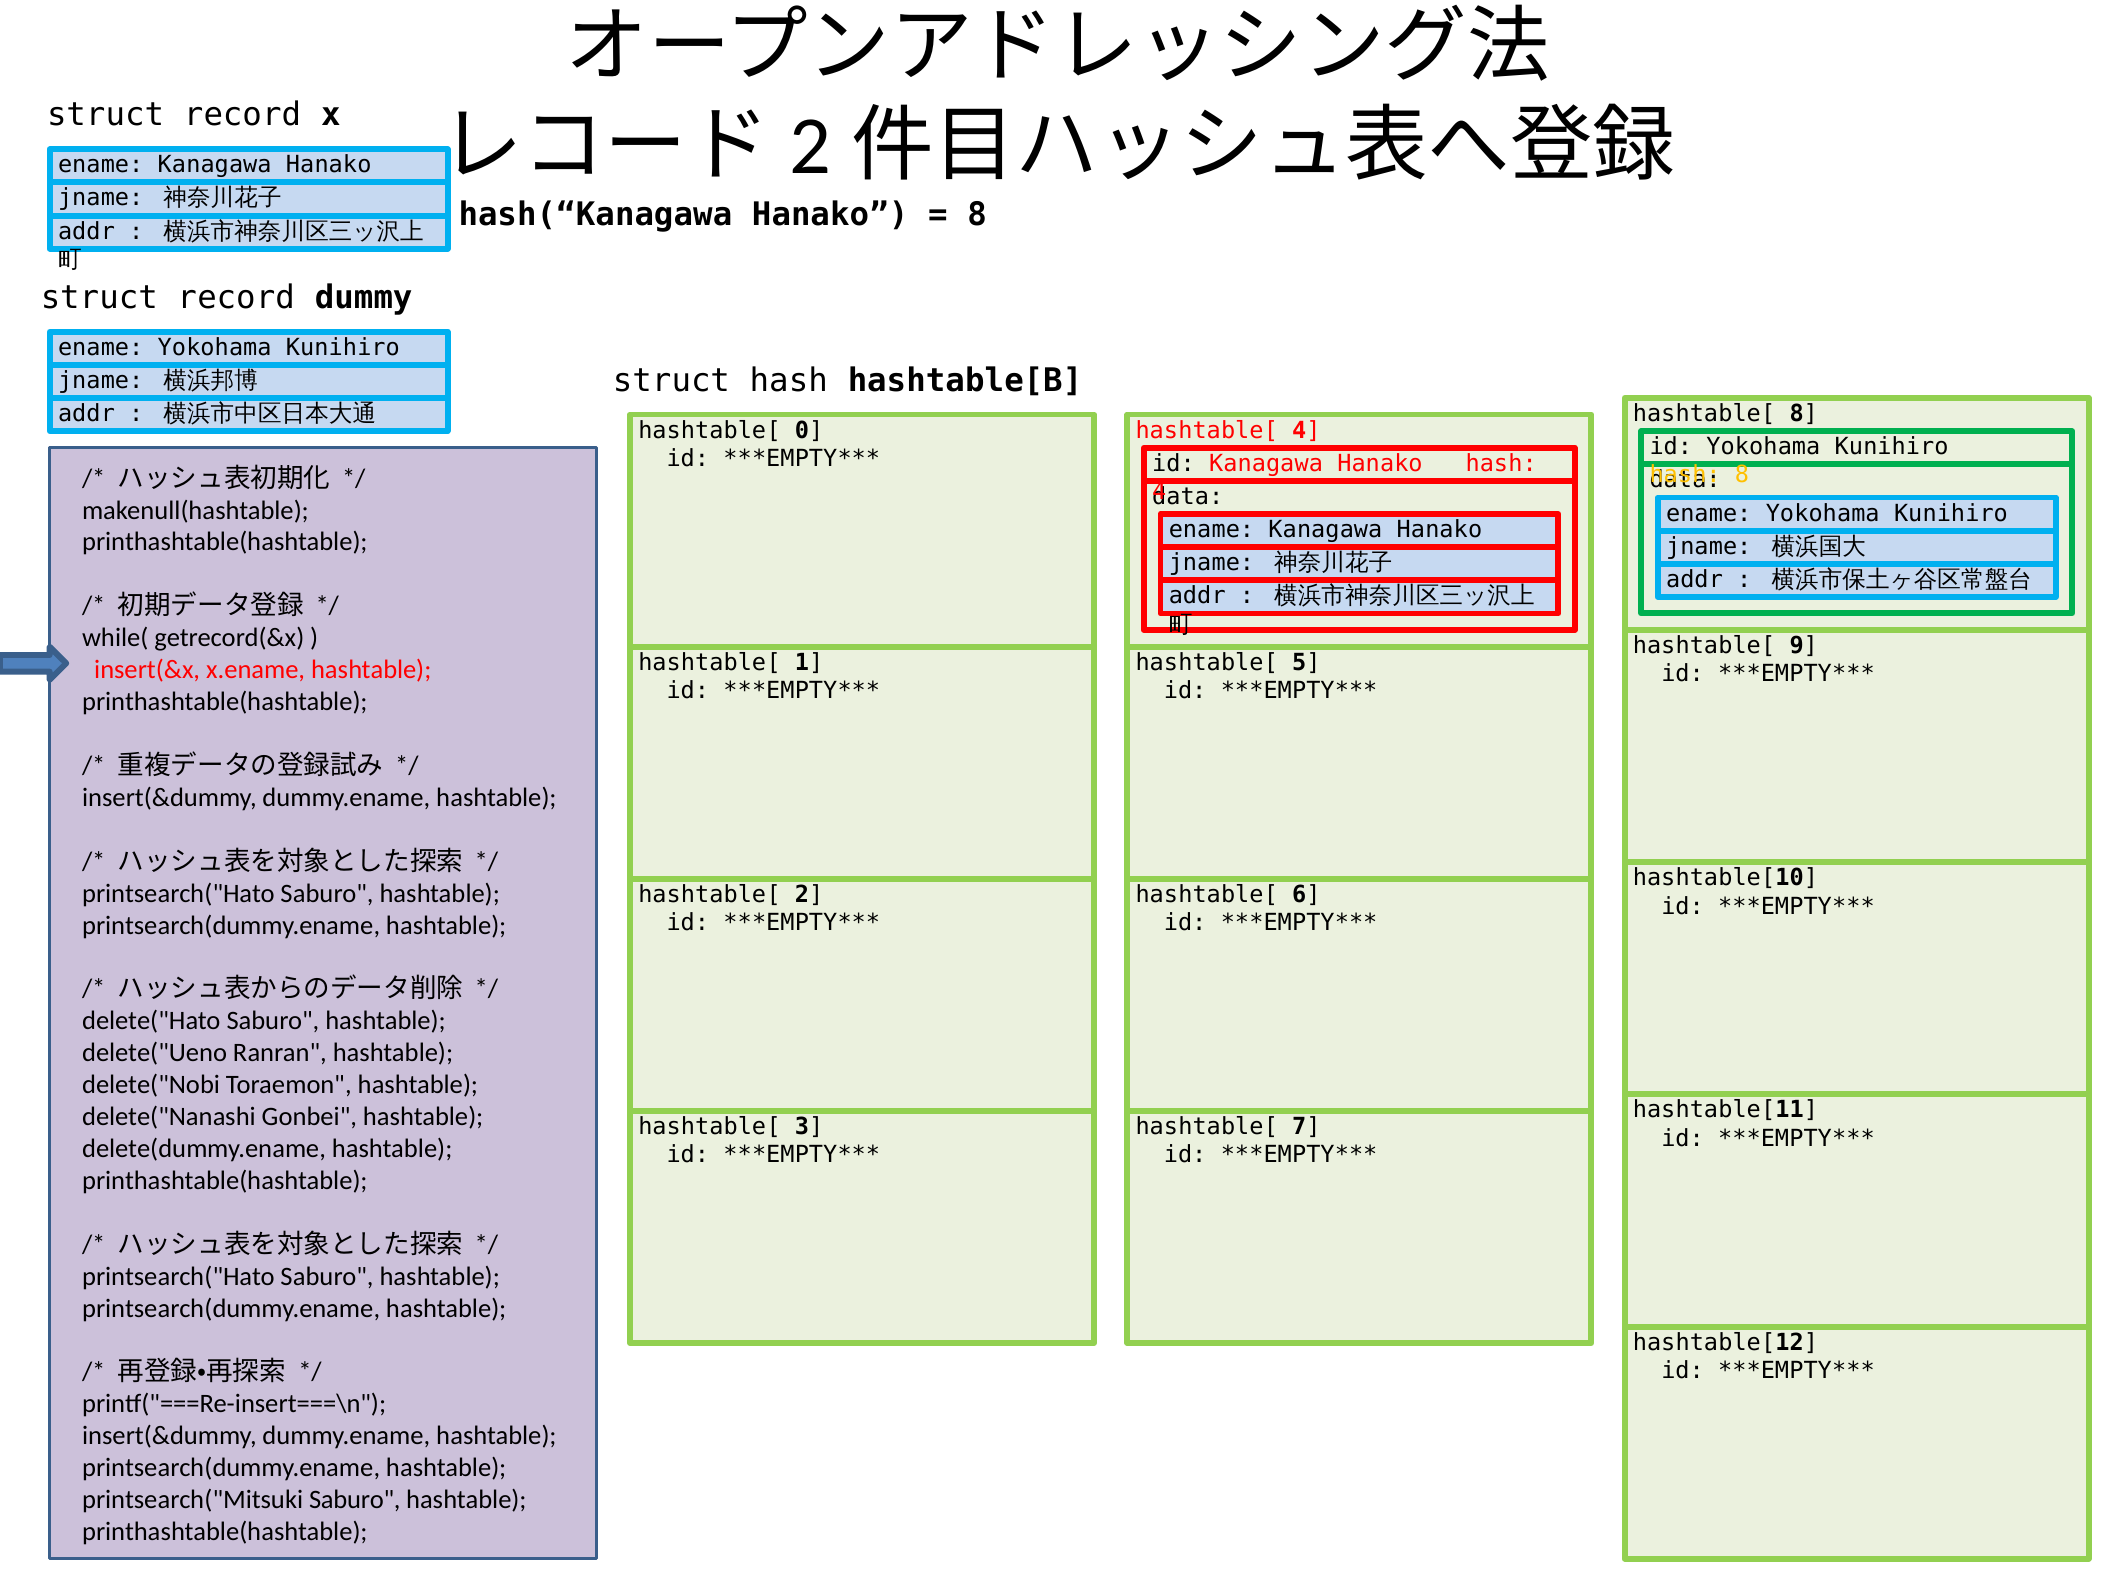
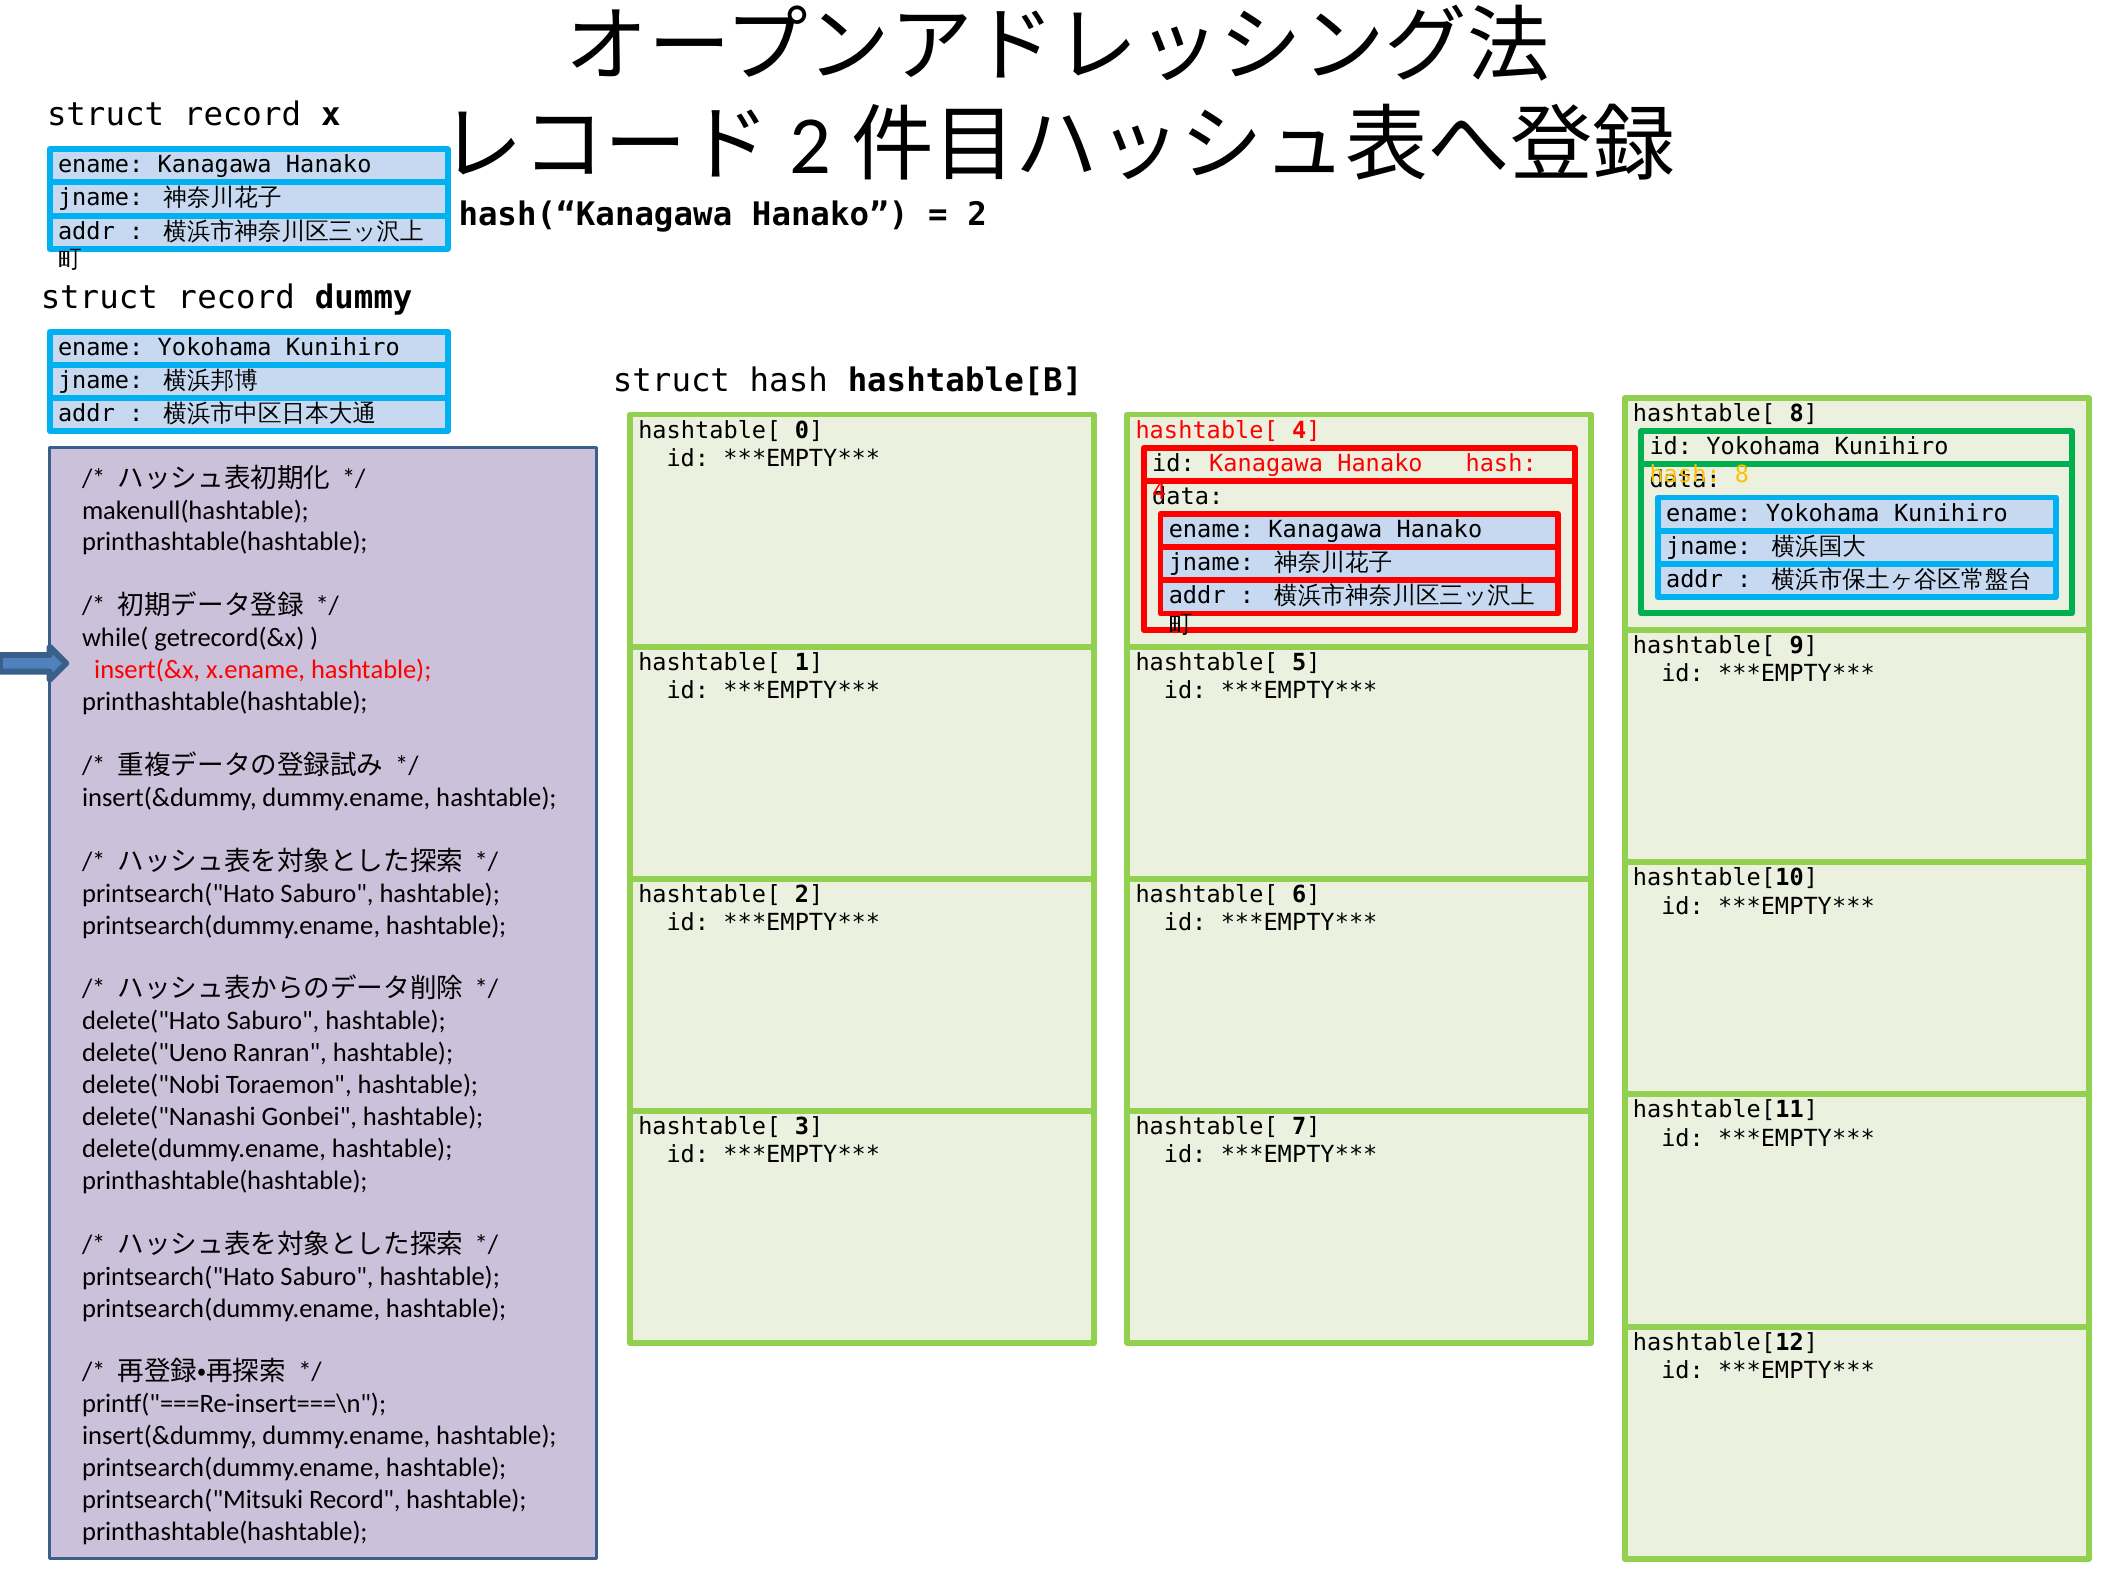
8: 8 -> 2 (977, 214)
printsearch("Mitsuki Saburo: Saburo -> Record (355, 1499)
